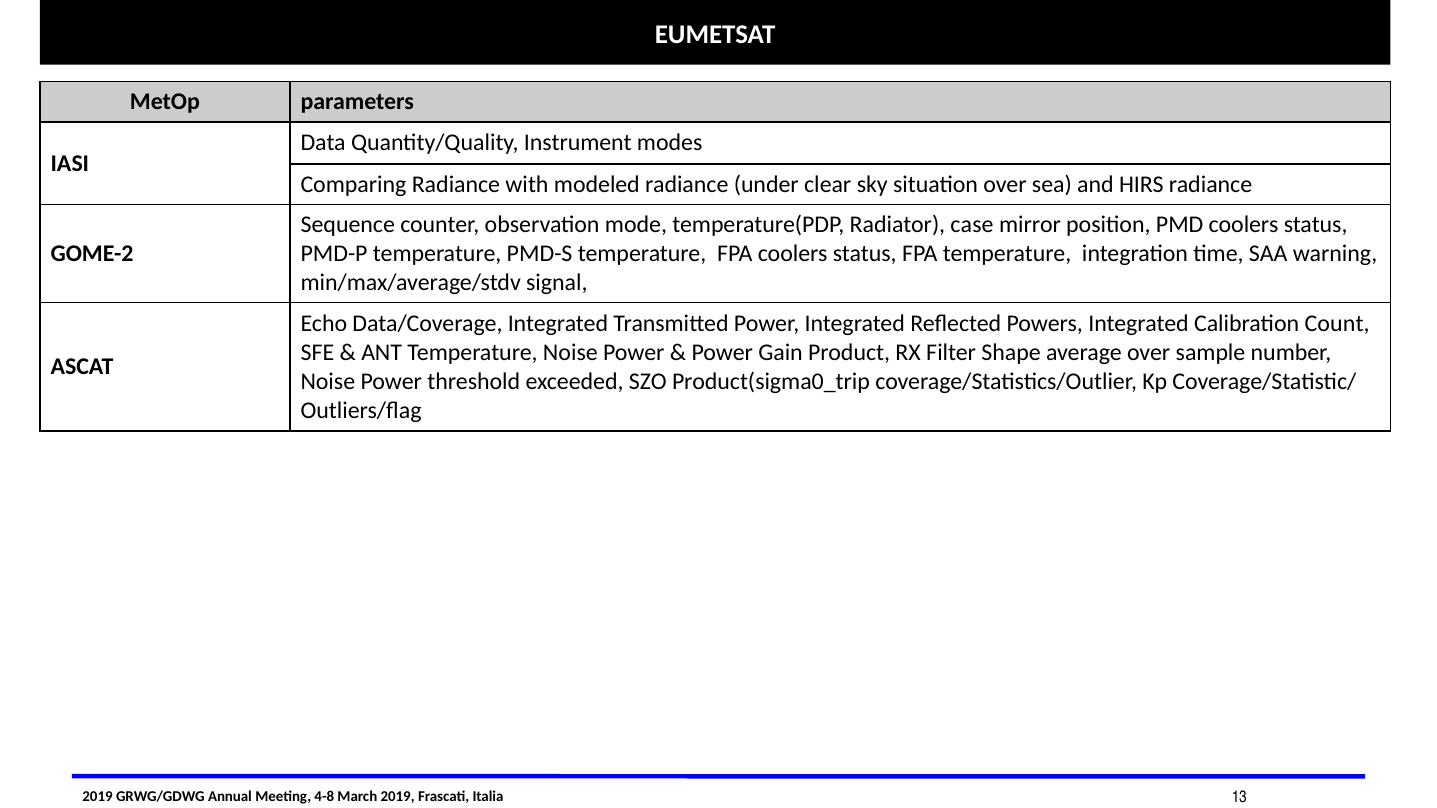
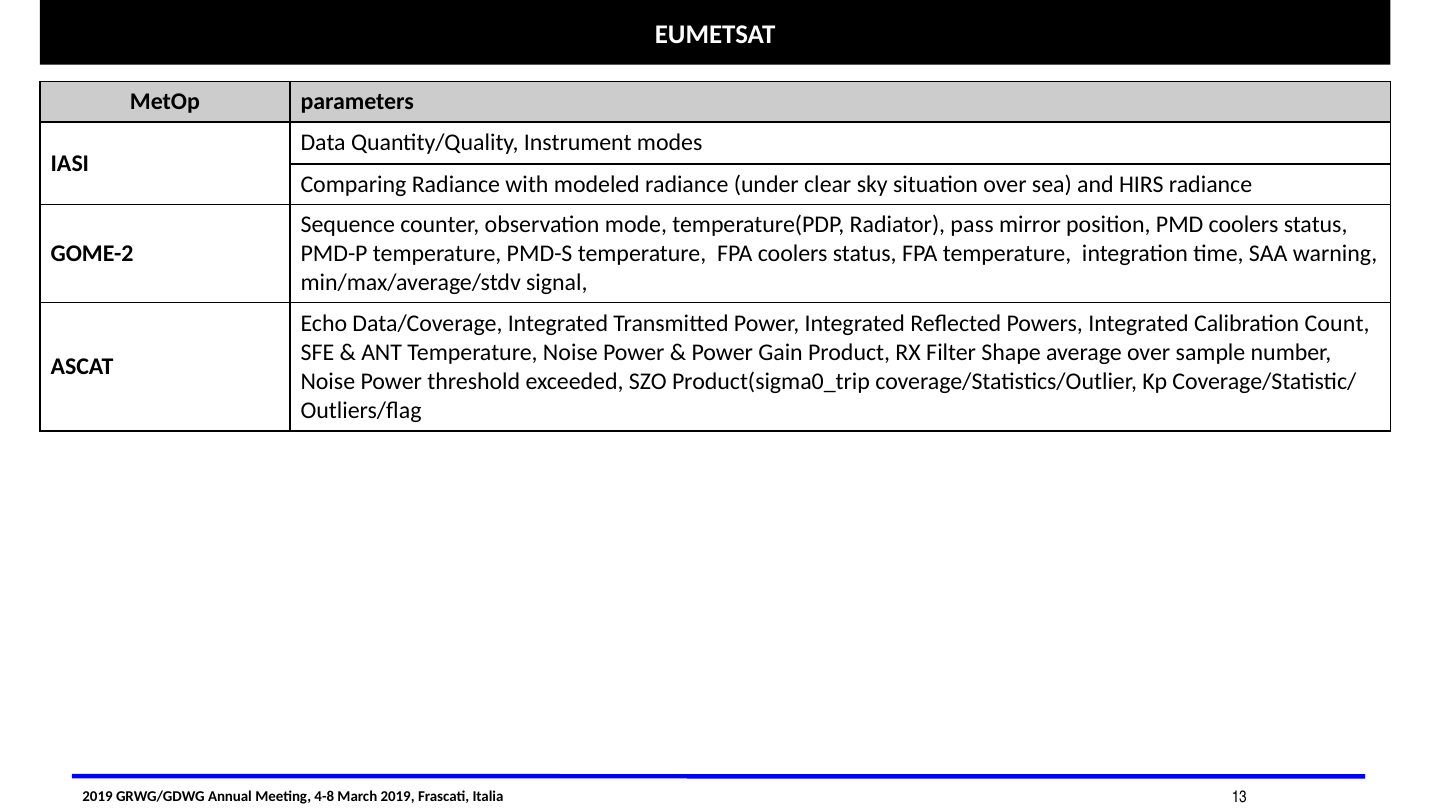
case: case -> pass (972, 225)
